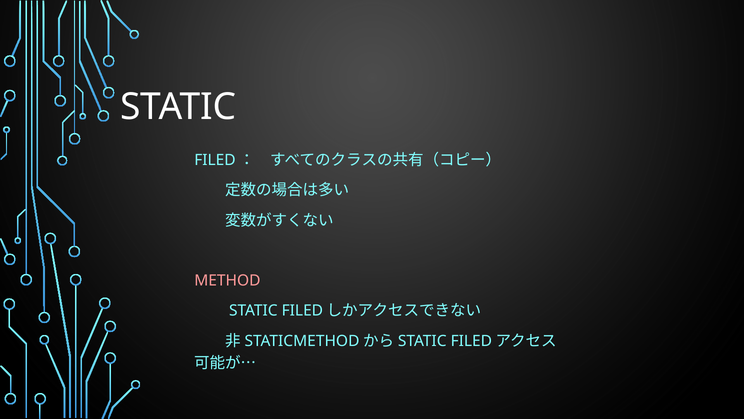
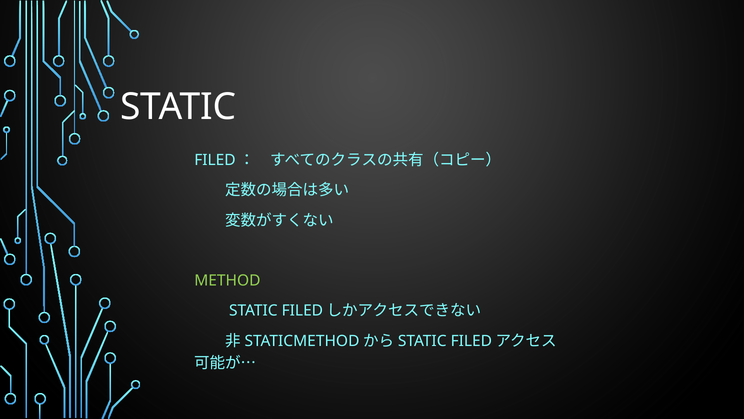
METHOD colour: pink -> light green (227, 280)
